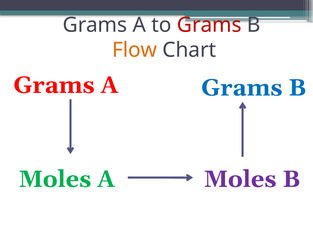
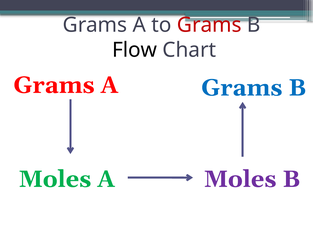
Flow colour: orange -> black (135, 50)
